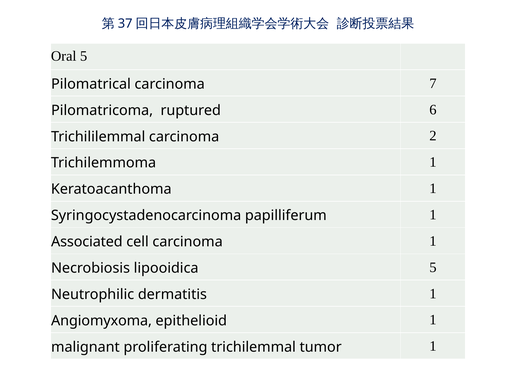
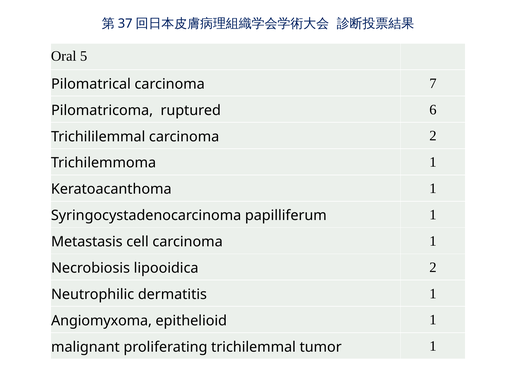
Associated: Associated -> Metastasis (87, 242)
lipooidica 5: 5 -> 2 (433, 267)
